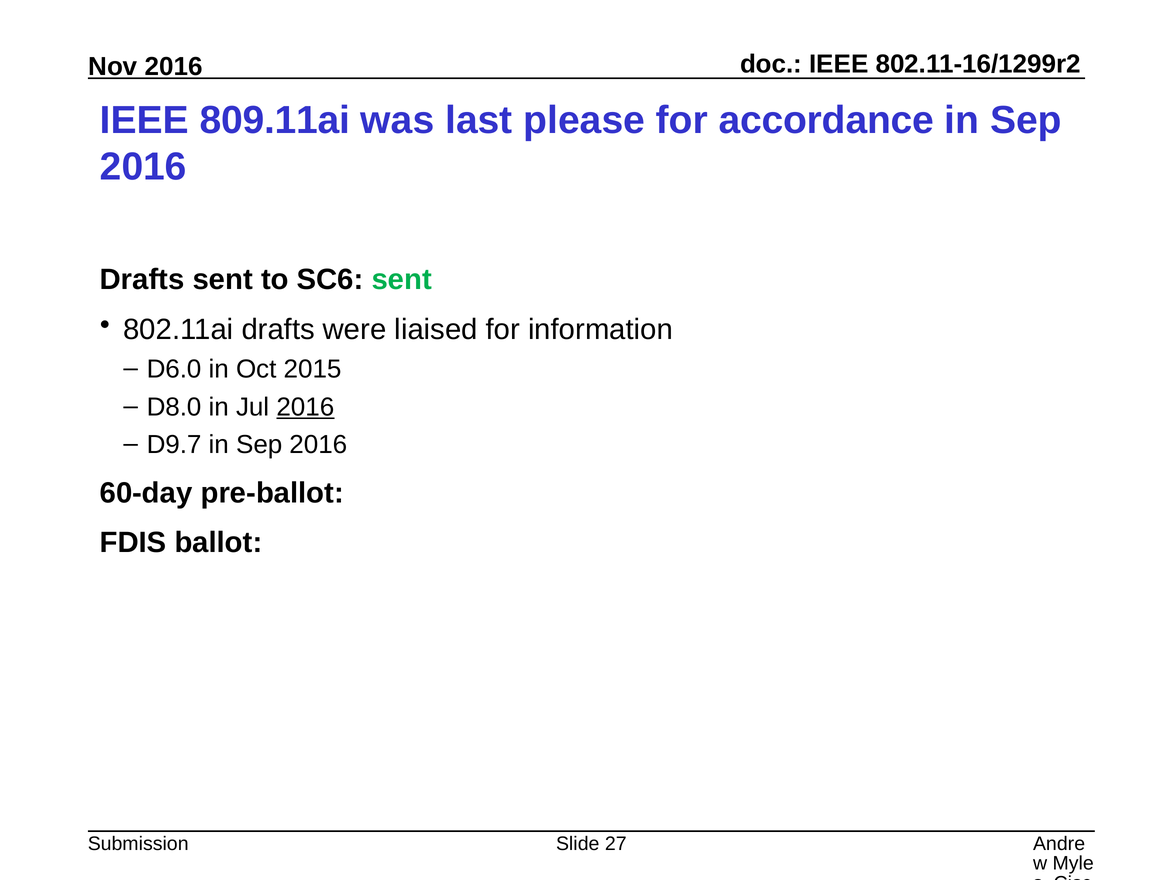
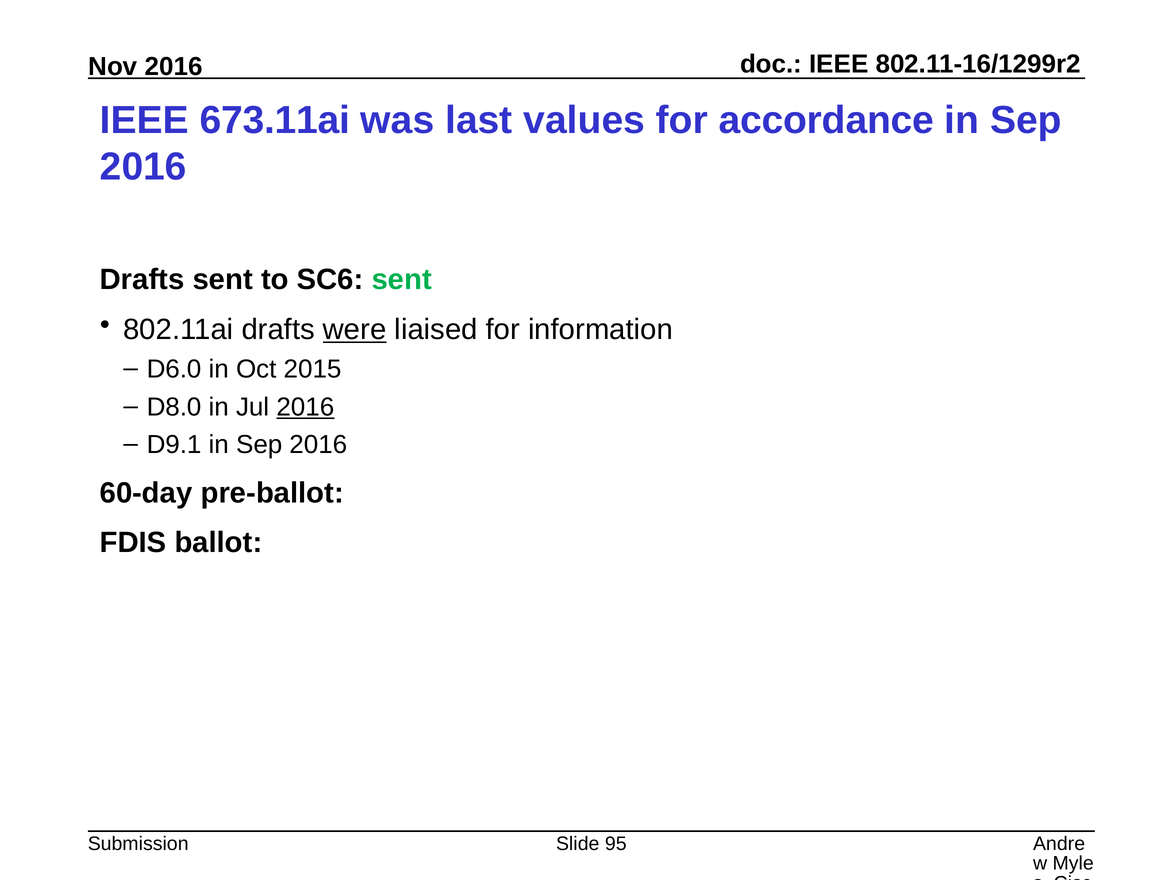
809.11ai: 809.11ai -> 673.11ai (275, 120)
please: please -> values (584, 120)
were underline: none -> present (355, 330)
D9.7: D9.7 -> D9.1 (174, 445)
27: 27 -> 95 (616, 844)
